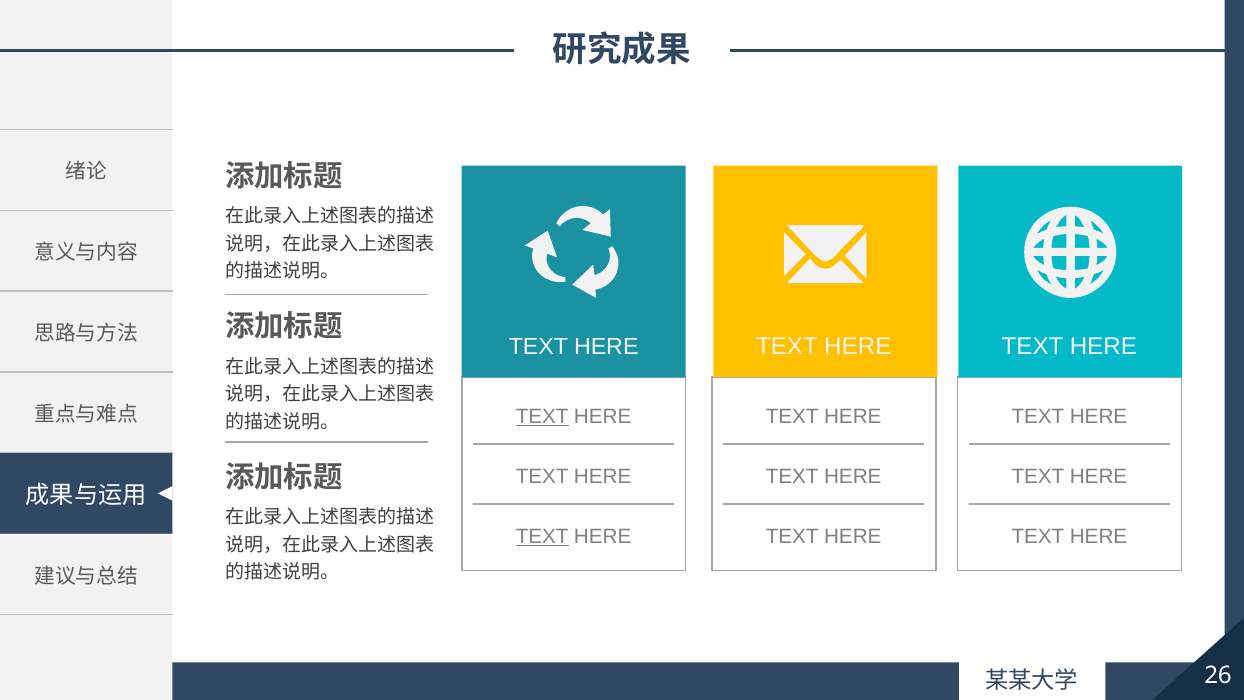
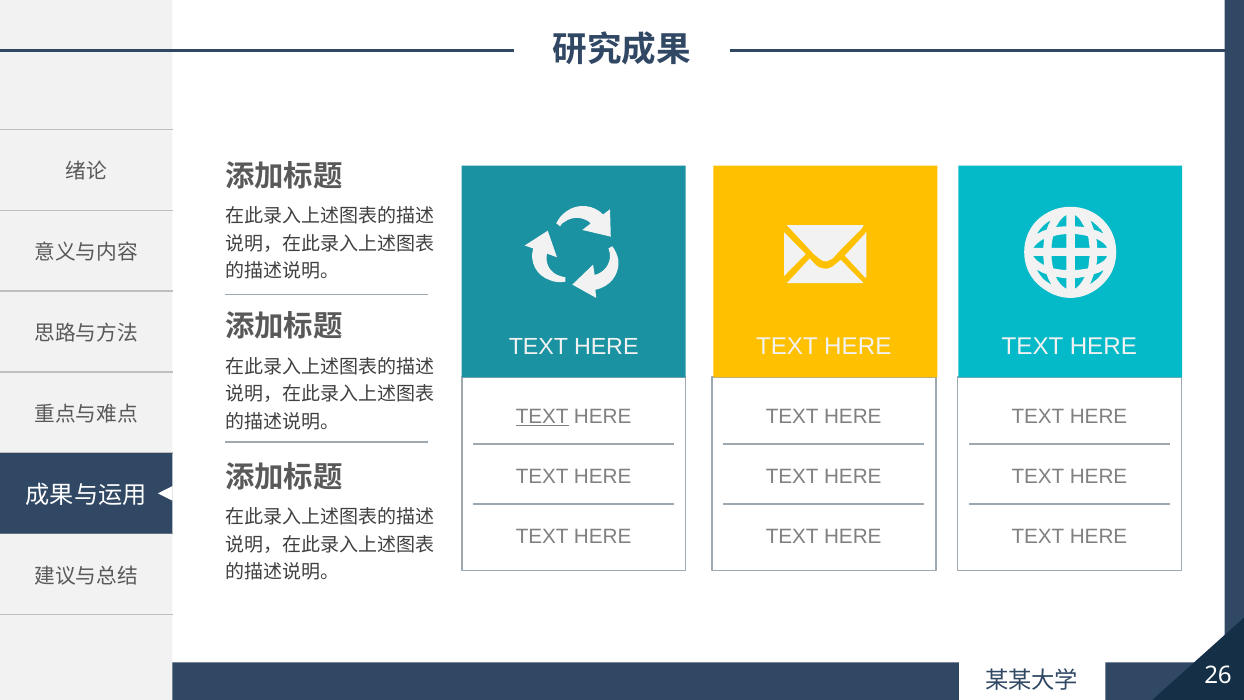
TEXT underline: present -> none (542, 536)
